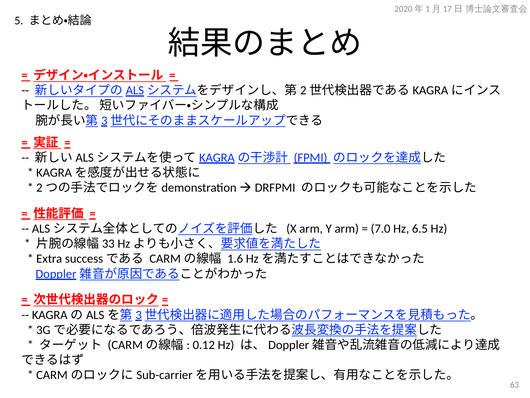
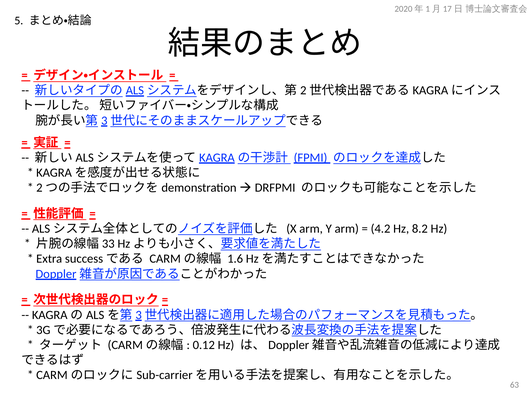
7.0: 7.0 -> 4.2 (381, 228)
6.5: 6.5 -> 8.2 (420, 228)
